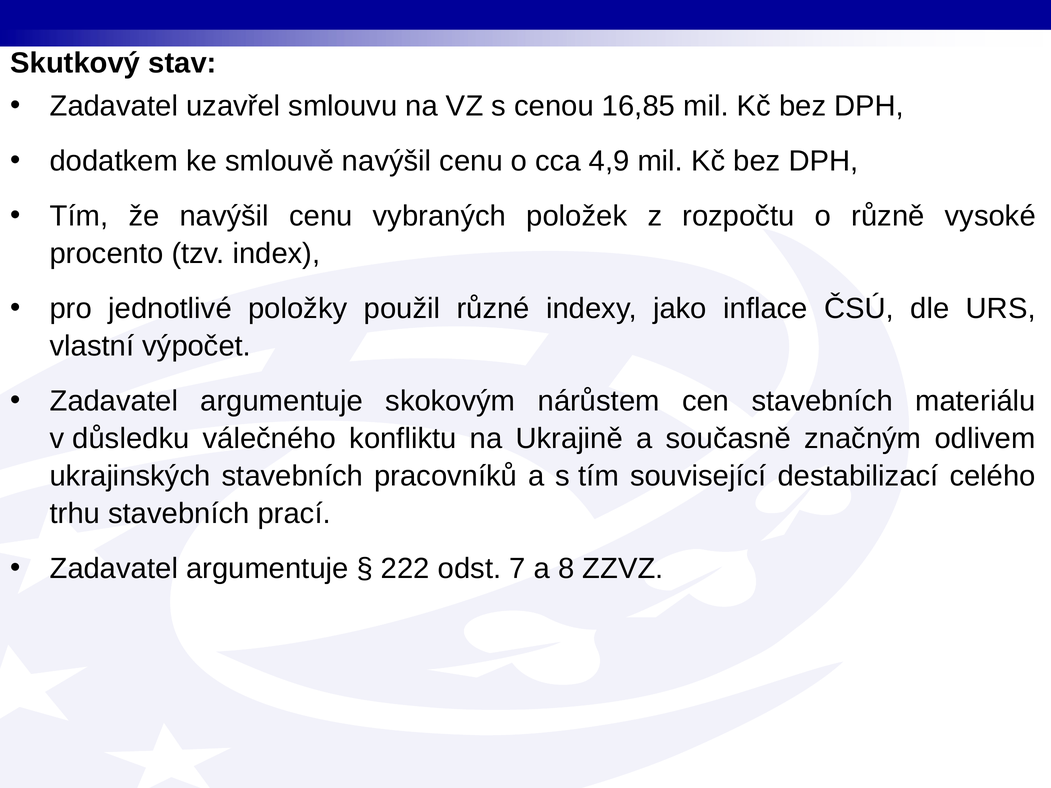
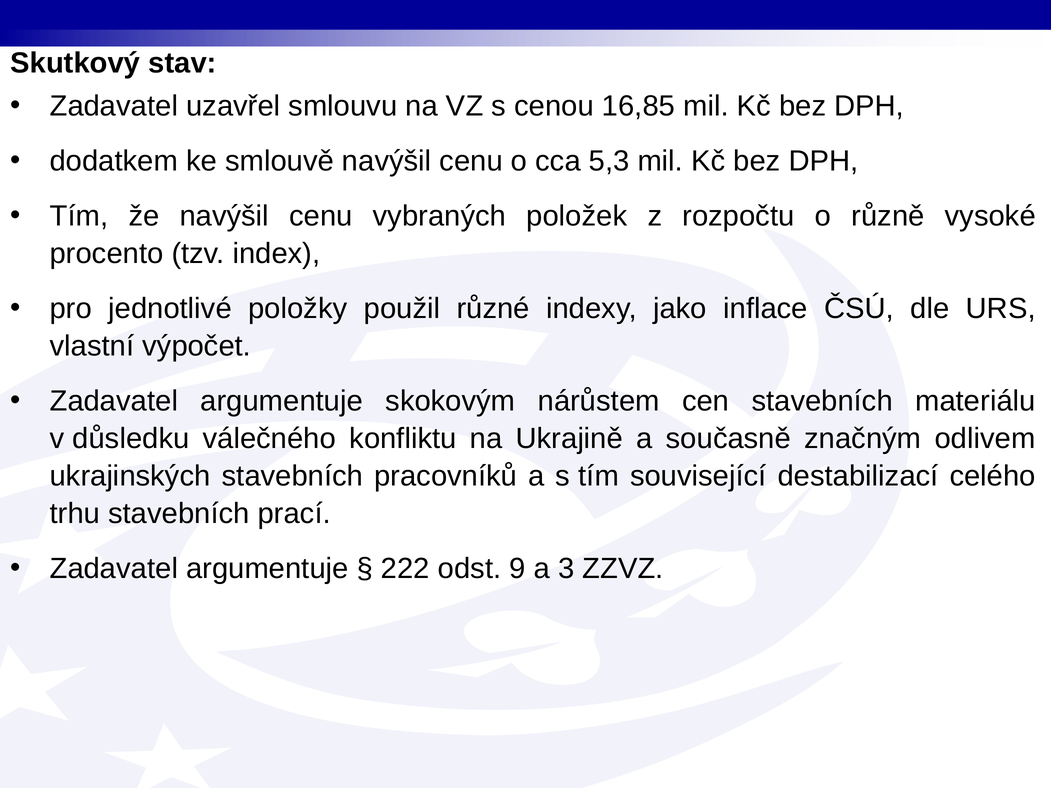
4,9: 4,9 -> 5,3 (609, 161)
7: 7 -> 9 (517, 569)
8: 8 -> 3 (566, 569)
